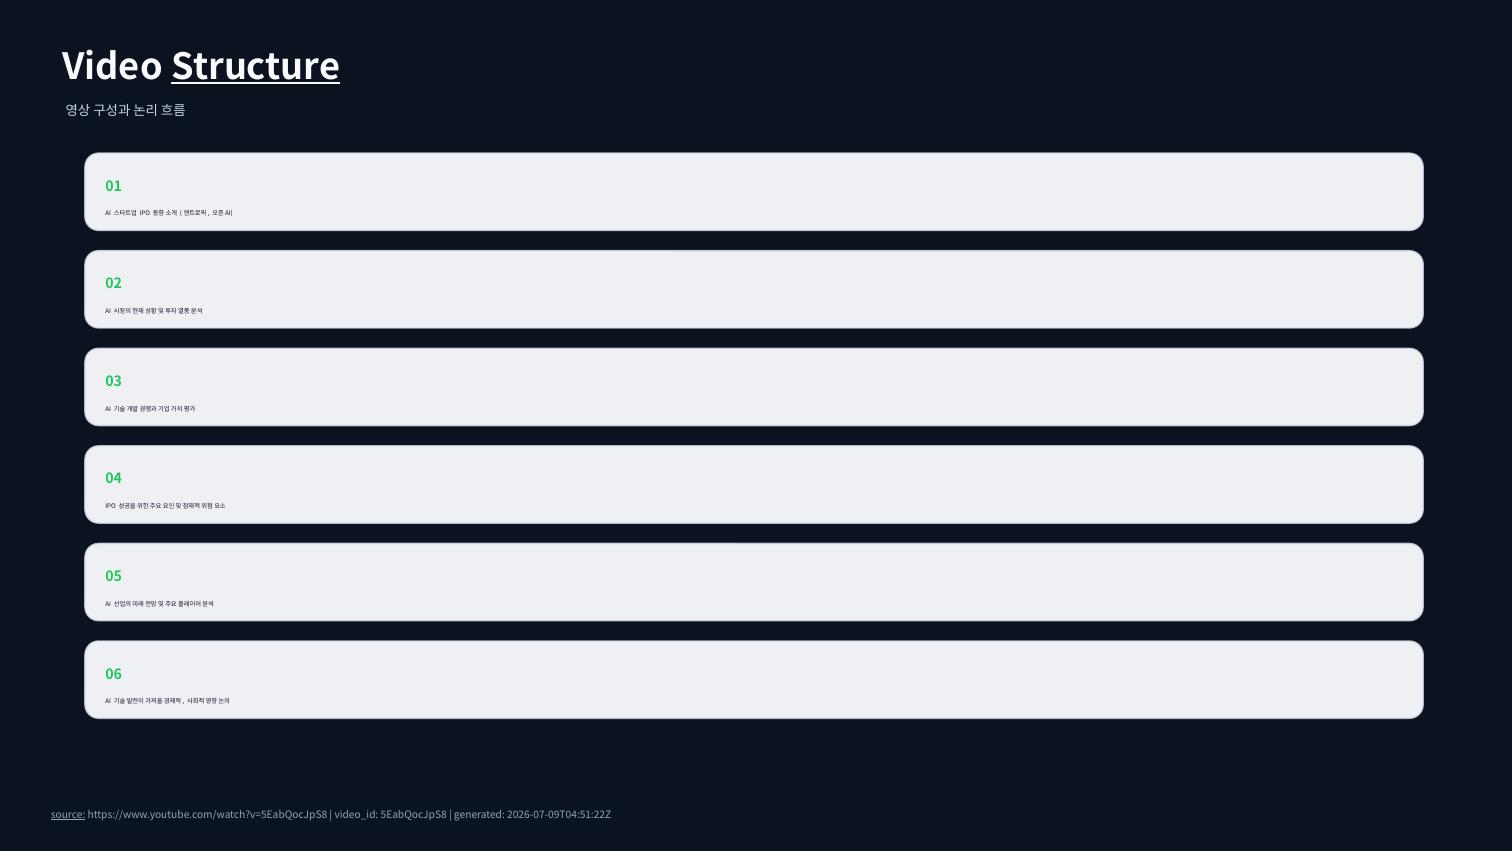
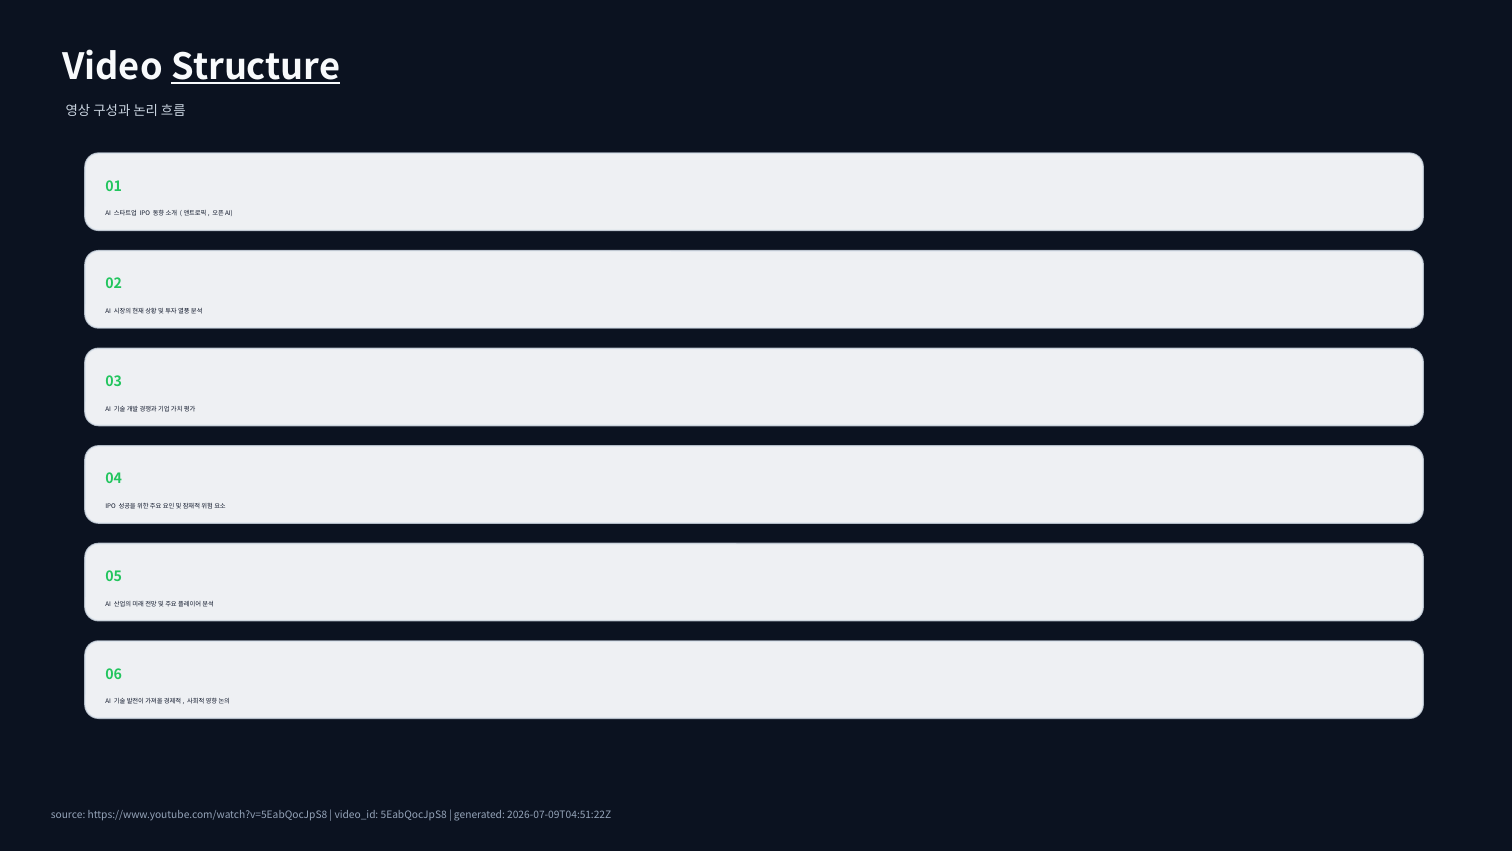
source underline: present -> none (68, 814)
